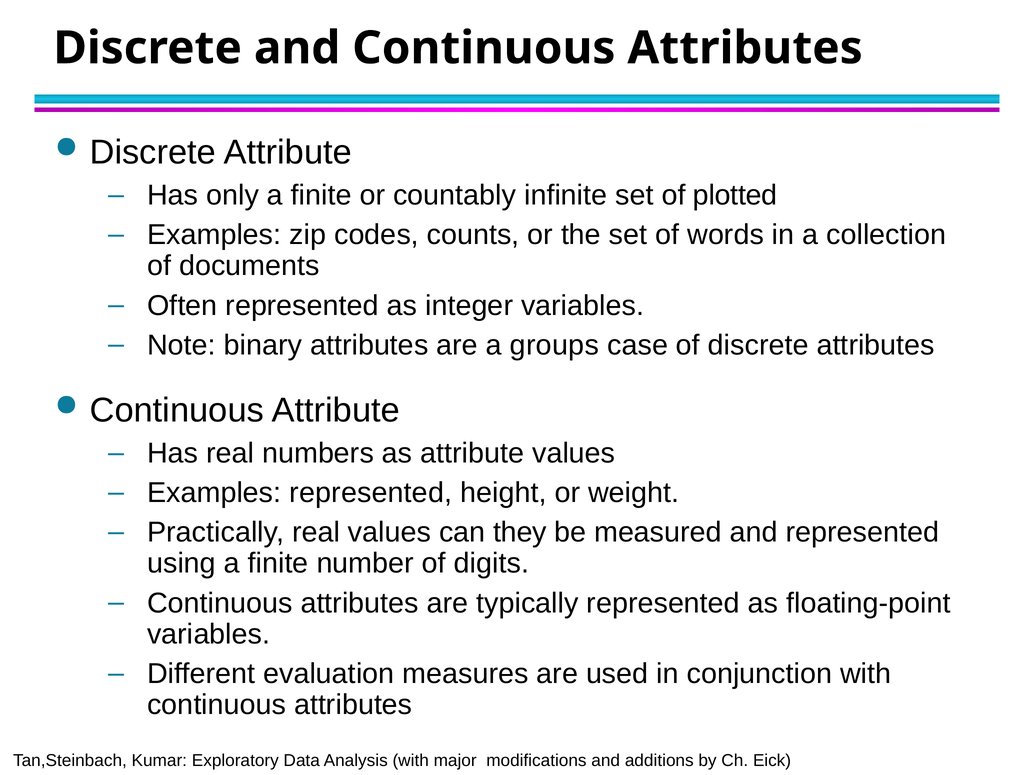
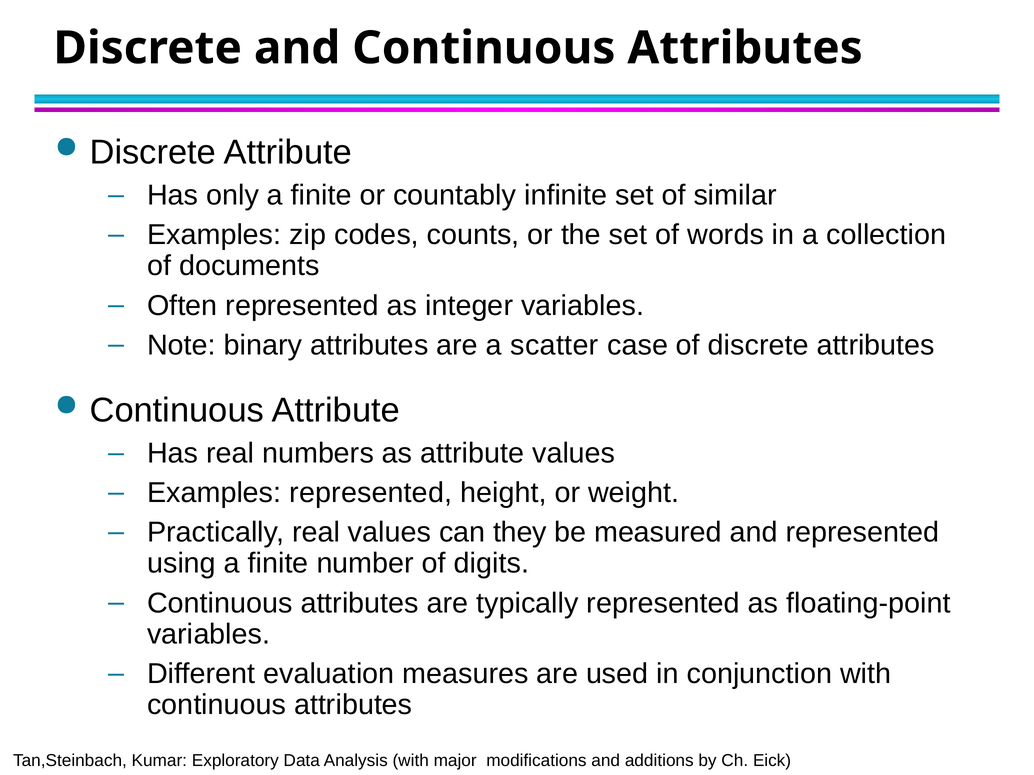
plotted: plotted -> similar (735, 195)
groups: groups -> scatter (554, 345)
